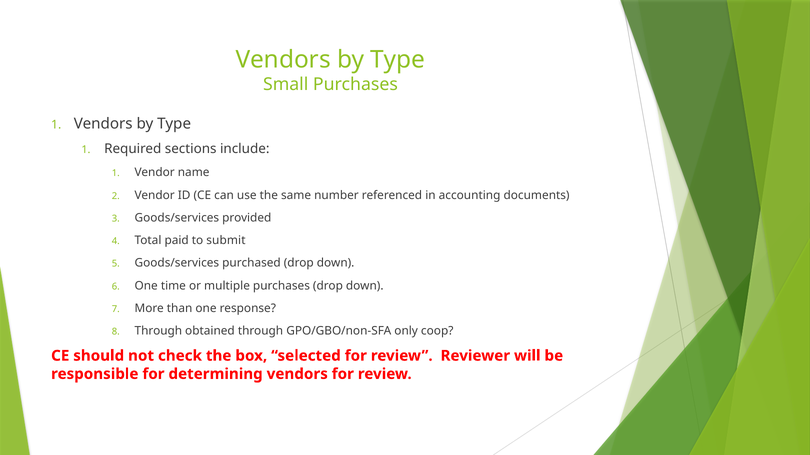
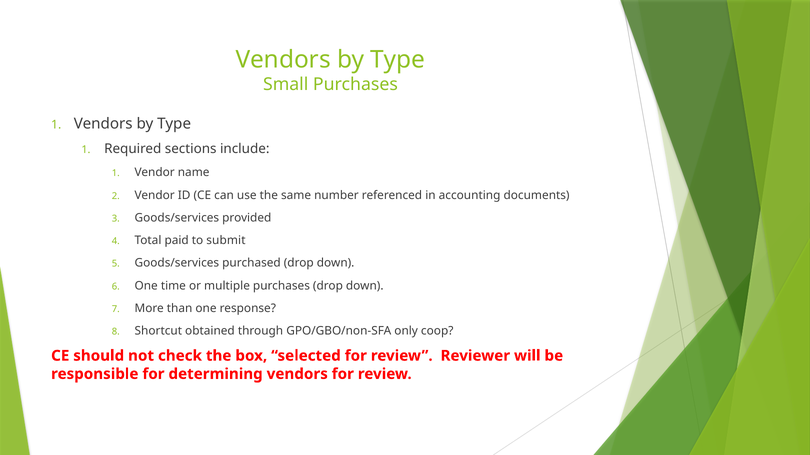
Through: Through -> Shortcut (158, 331)
